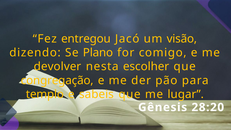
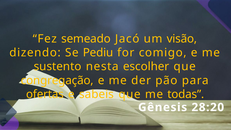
entregou: entregou -> semeado (86, 39)
Plano: Plano -> Pediu (98, 53)
devolver: devolver -> sustento (58, 66)
templo: templo -> ofertas (45, 94)
lugar: lugar -> todas (186, 94)
